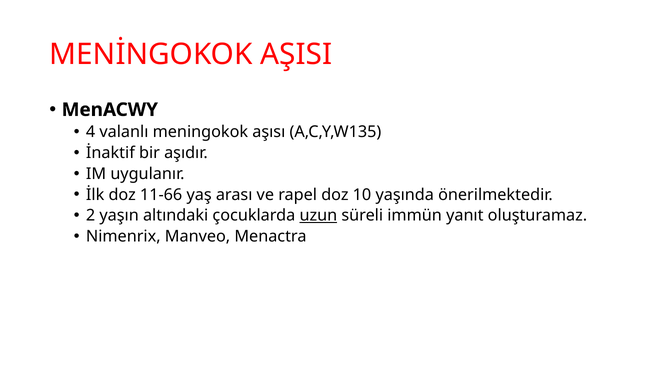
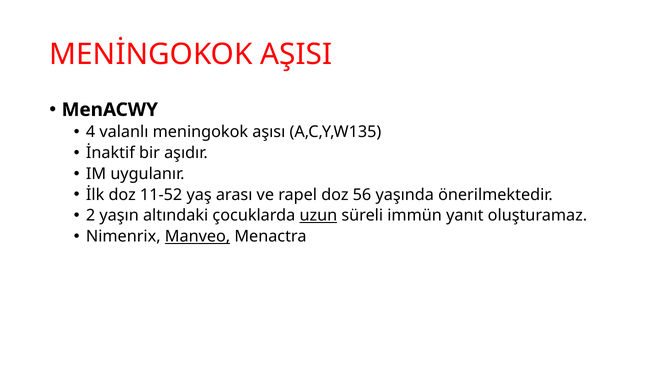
11-66: 11-66 -> 11-52 (161, 195)
10: 10 -> 56 (362, 195)
Manveo underline: none -> present (198, 237)
